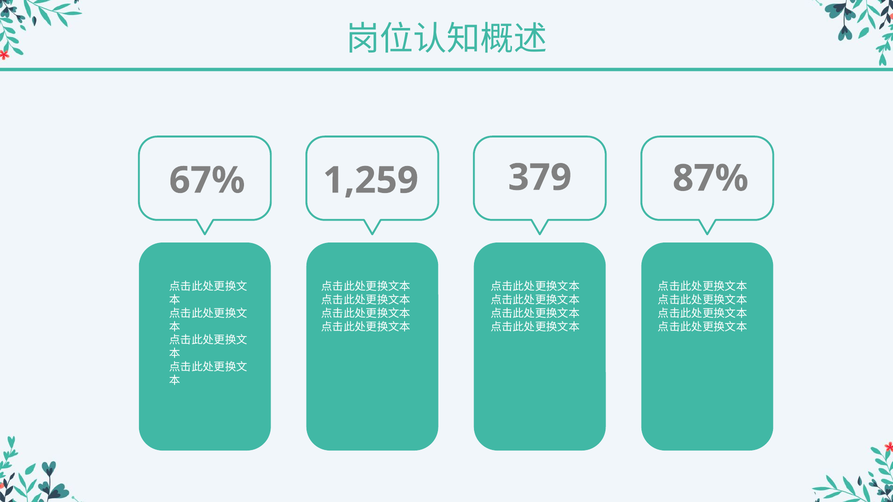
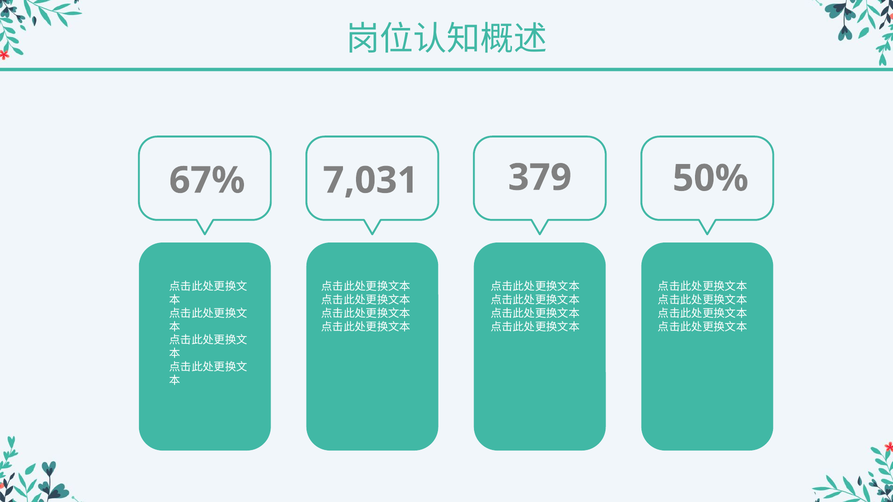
1,259: 1,259 -> 7,031 (371, 181)
87%: 87% -> 50% (710, 179)
